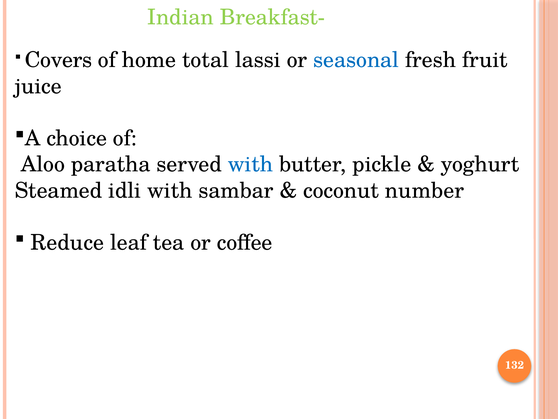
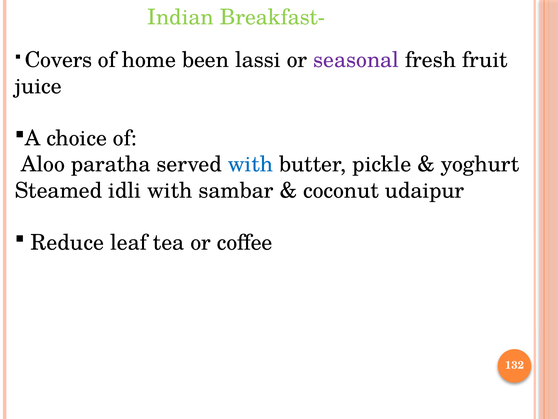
total: total -> been (206, 60)
seasonal colour: blue -> purple (356, 60)
number: number -> udaipur (425, 190)
